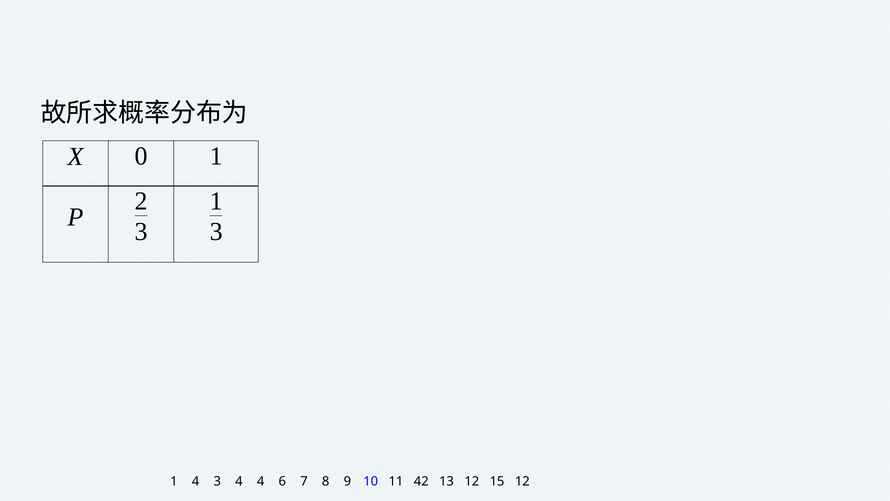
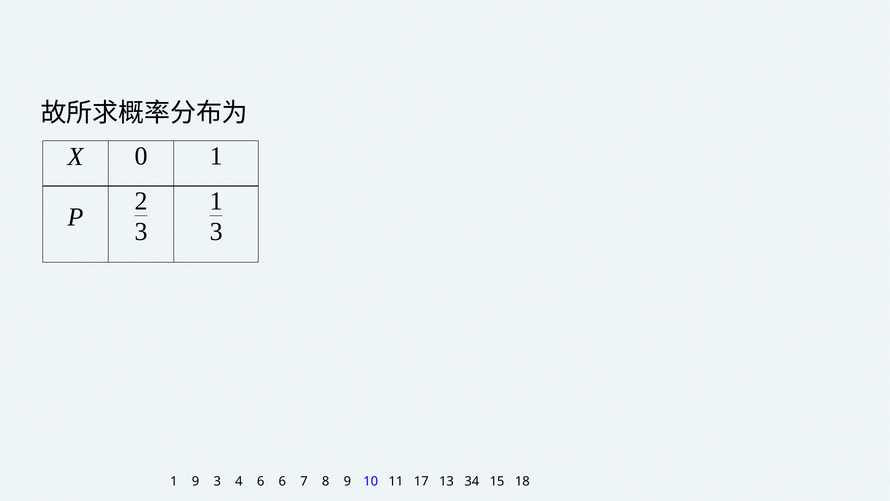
1 4: 4 -> 9 (196, 481)
4 4: 4 -> 6 (261, 481)
42: 42 -> 17 (421, 481)
13 12: 12 -> 34 (472, 481)
15 12: 12 -> 18 (522, 481)
